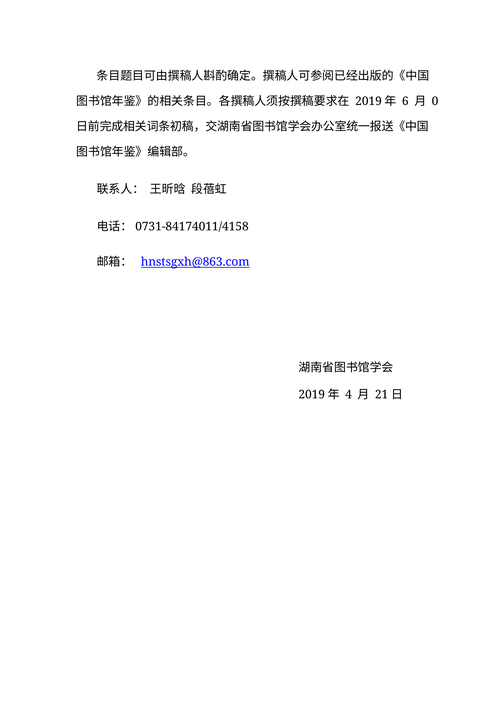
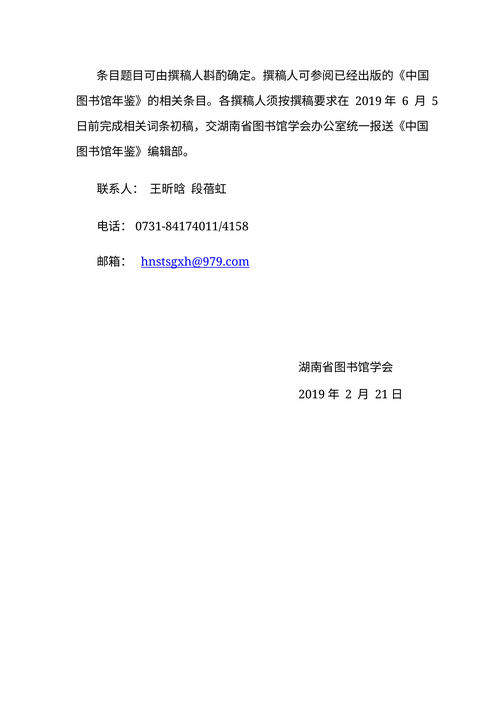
0: 0 -> 5 (435, 101)
hnstsgxh@863.com: hnstsgxh@863.com -> hnstsgxh@979.com (195, 262)
4: 4 -> 2 (349, 395)
